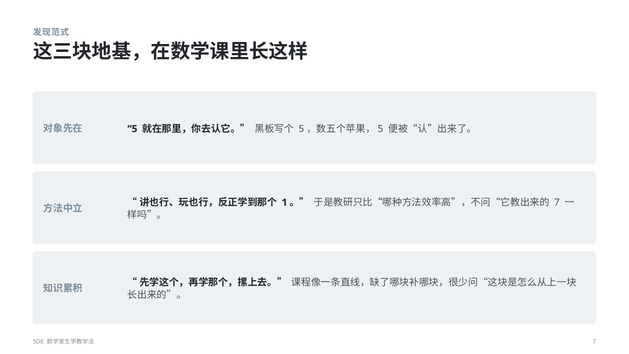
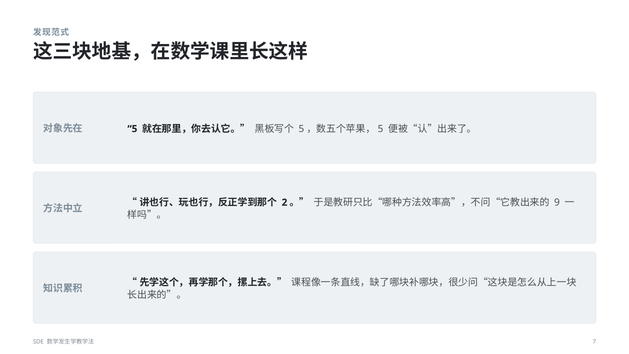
1: 1 -> 2 (285, 202)
7: 7 -> 9 (557, 202)
